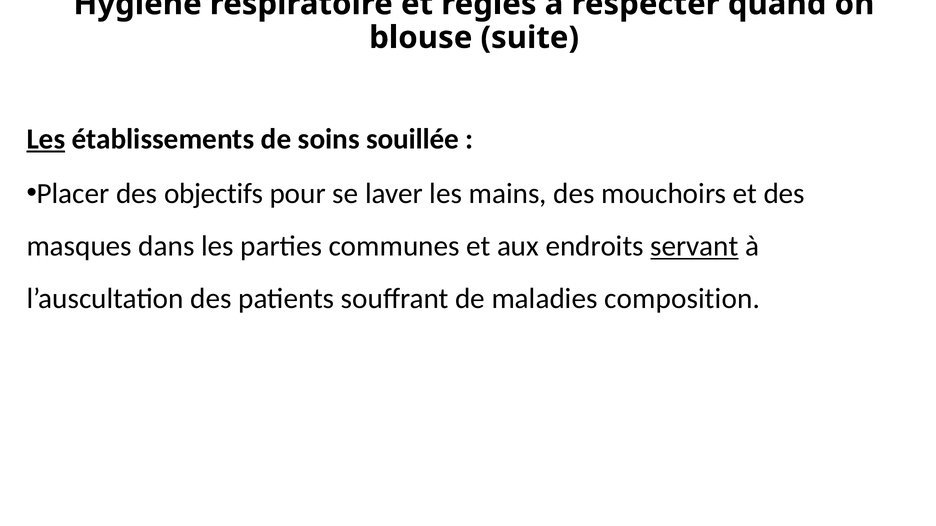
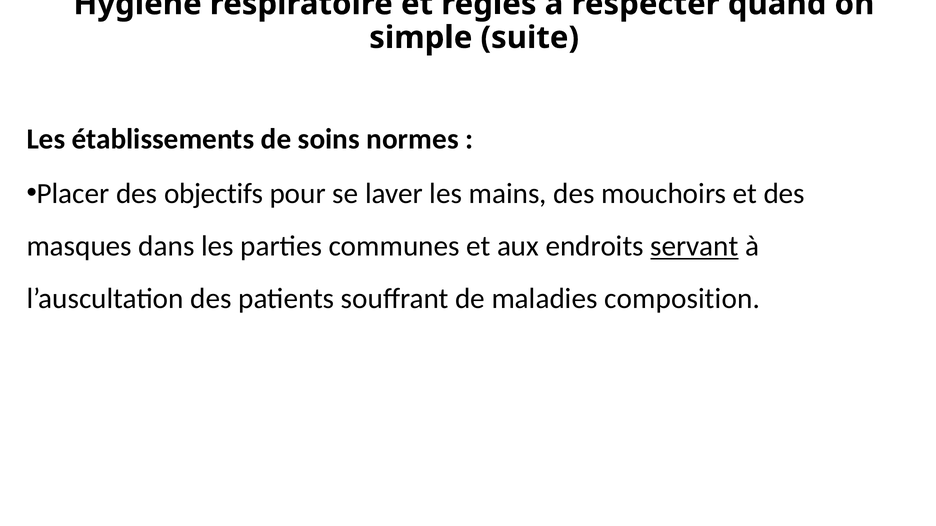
blouse: blouse -> simple (421, 38)
Les underline: present -> none (46, 139)
souillée: souillée -> normes (413, 139)
